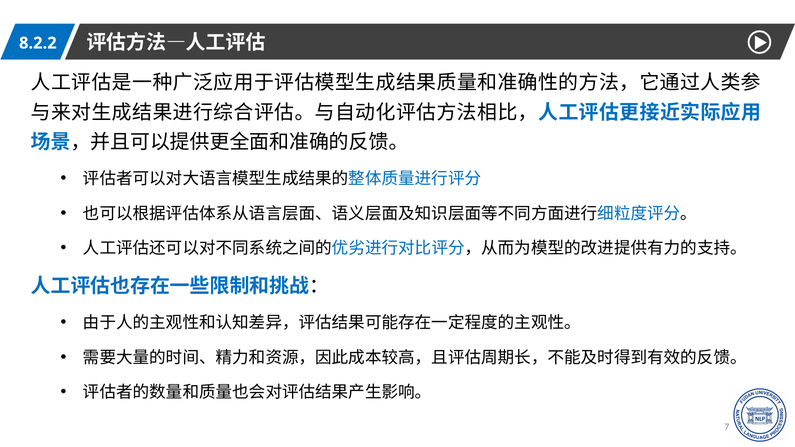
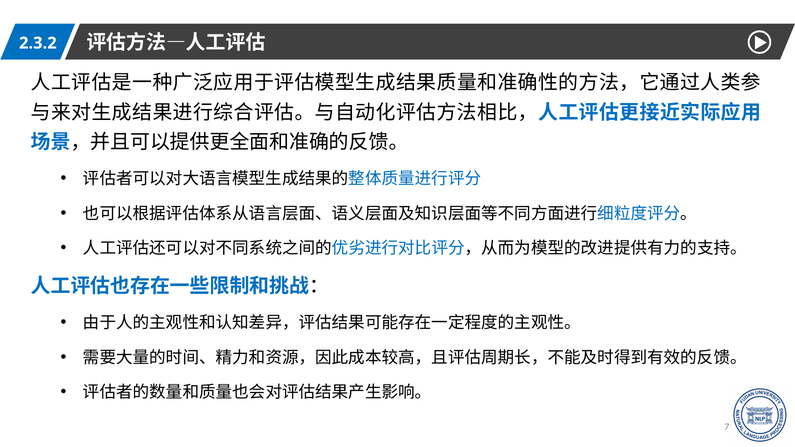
8.2.2: 8.2.2 -> 2.3.2 (38, 43)
